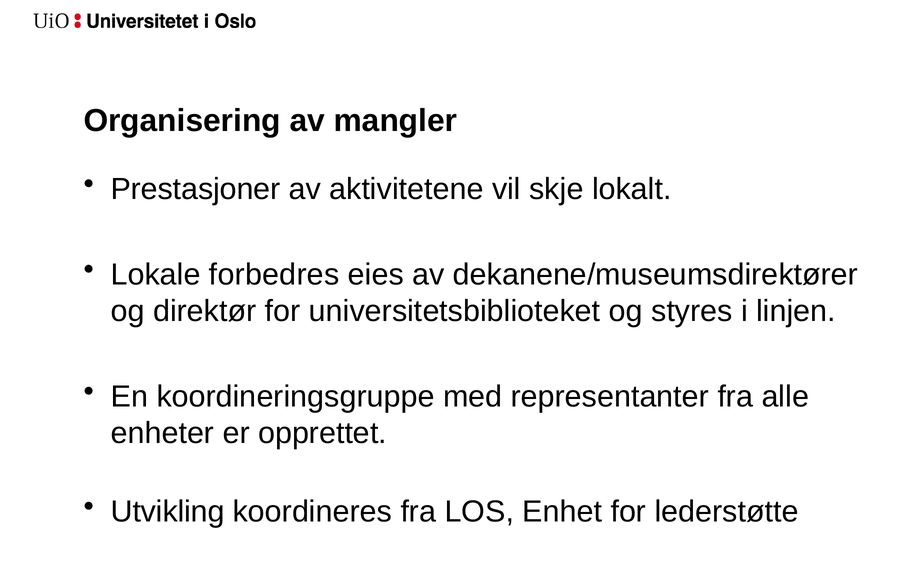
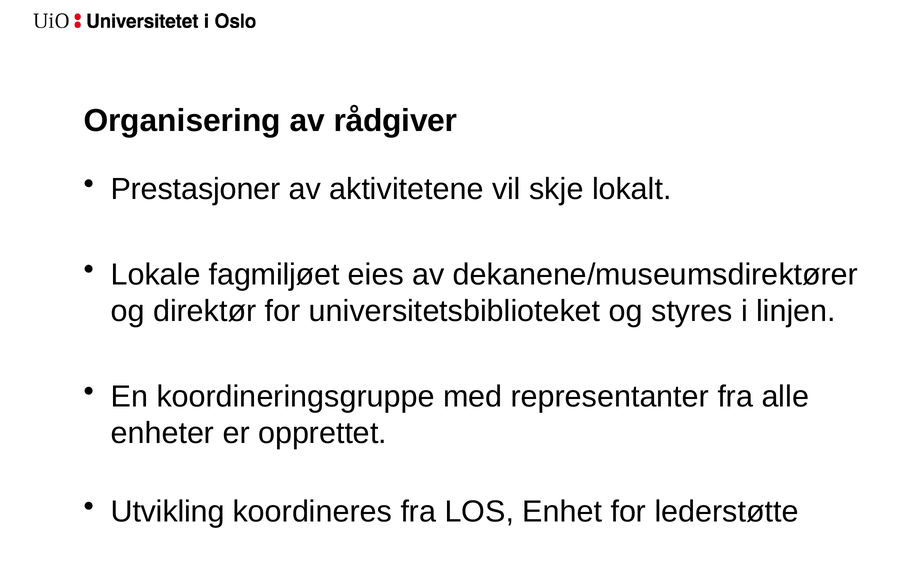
mangler: mangler -> rådgiver (395, 121)
forbedres: forbedres -> fagmiljøet (274, 275)
